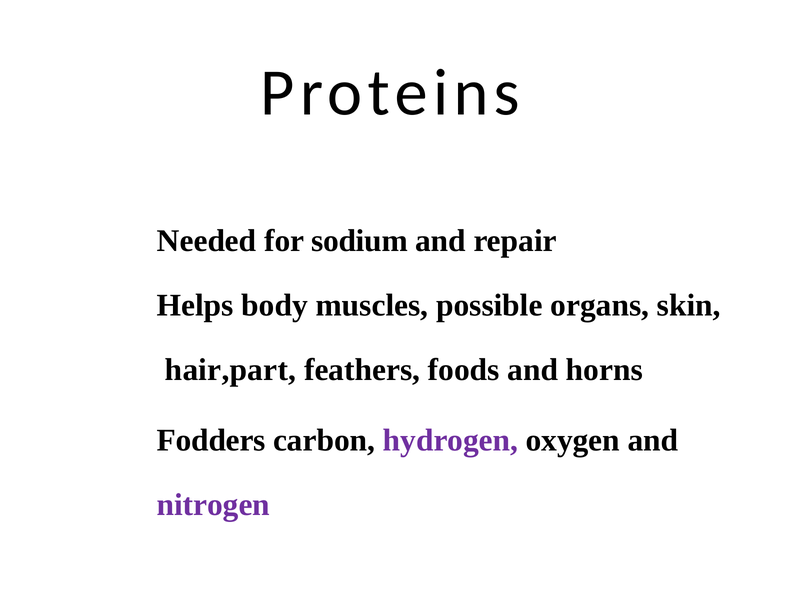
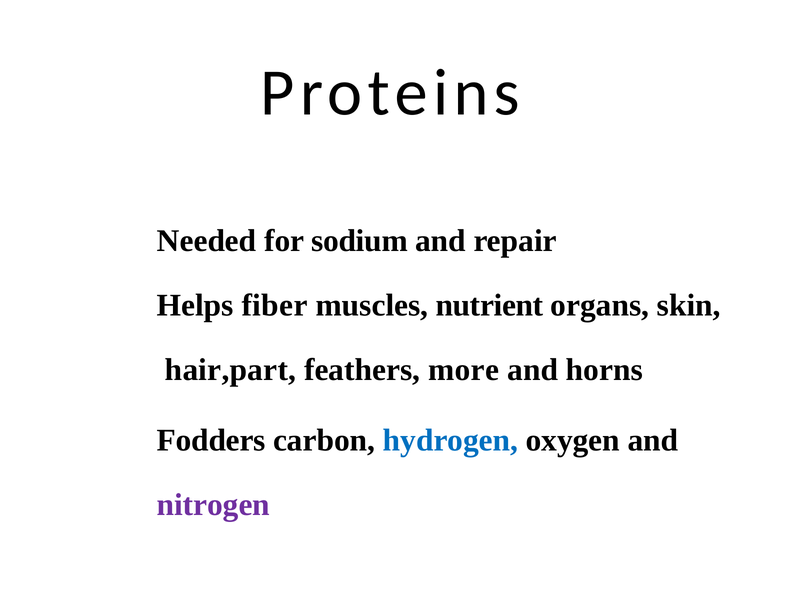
body: body -> fiber (275, 305)
possible: possible -> nutrient (489, 305)
foods: foods -> more (464, 369)
hydrogen colour: purple -> blue (450, 440)
